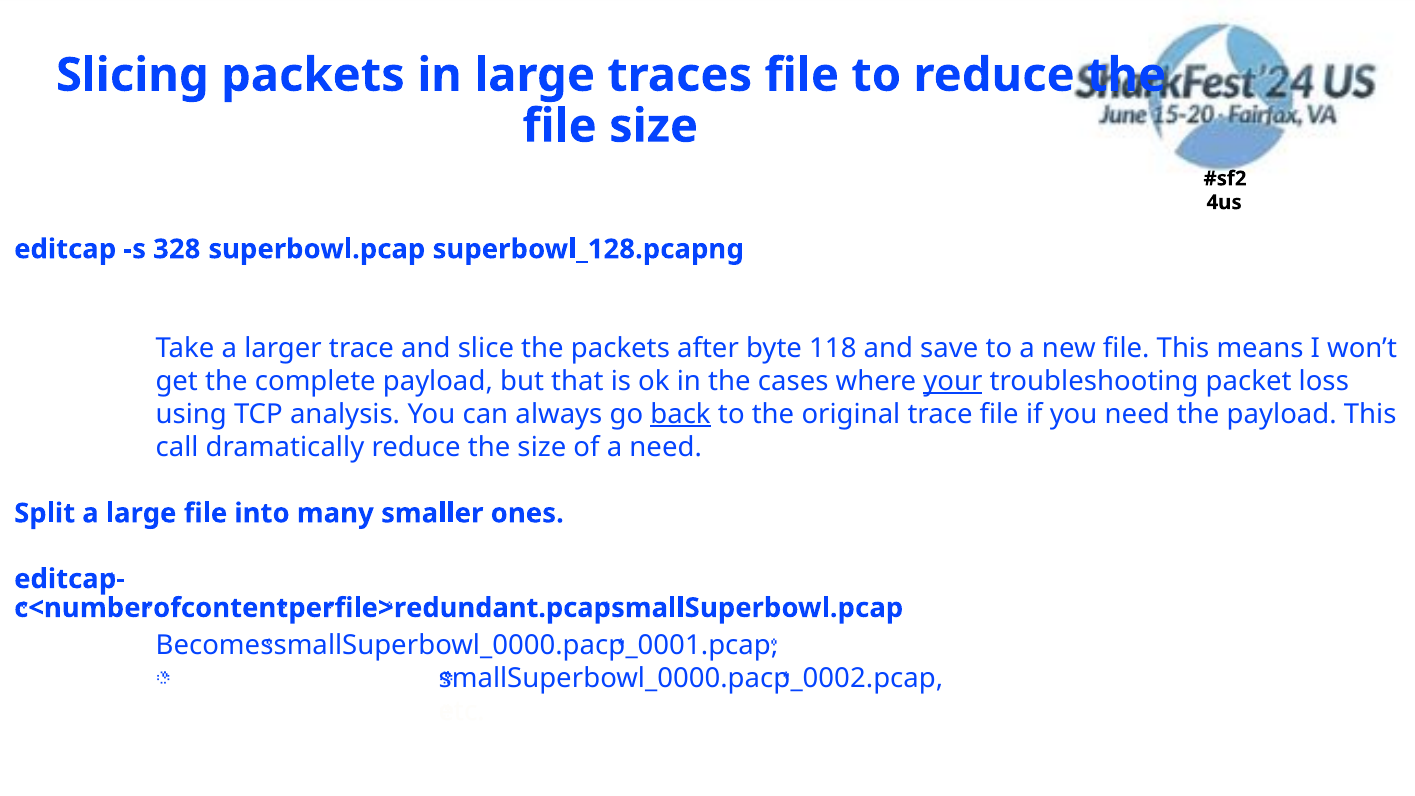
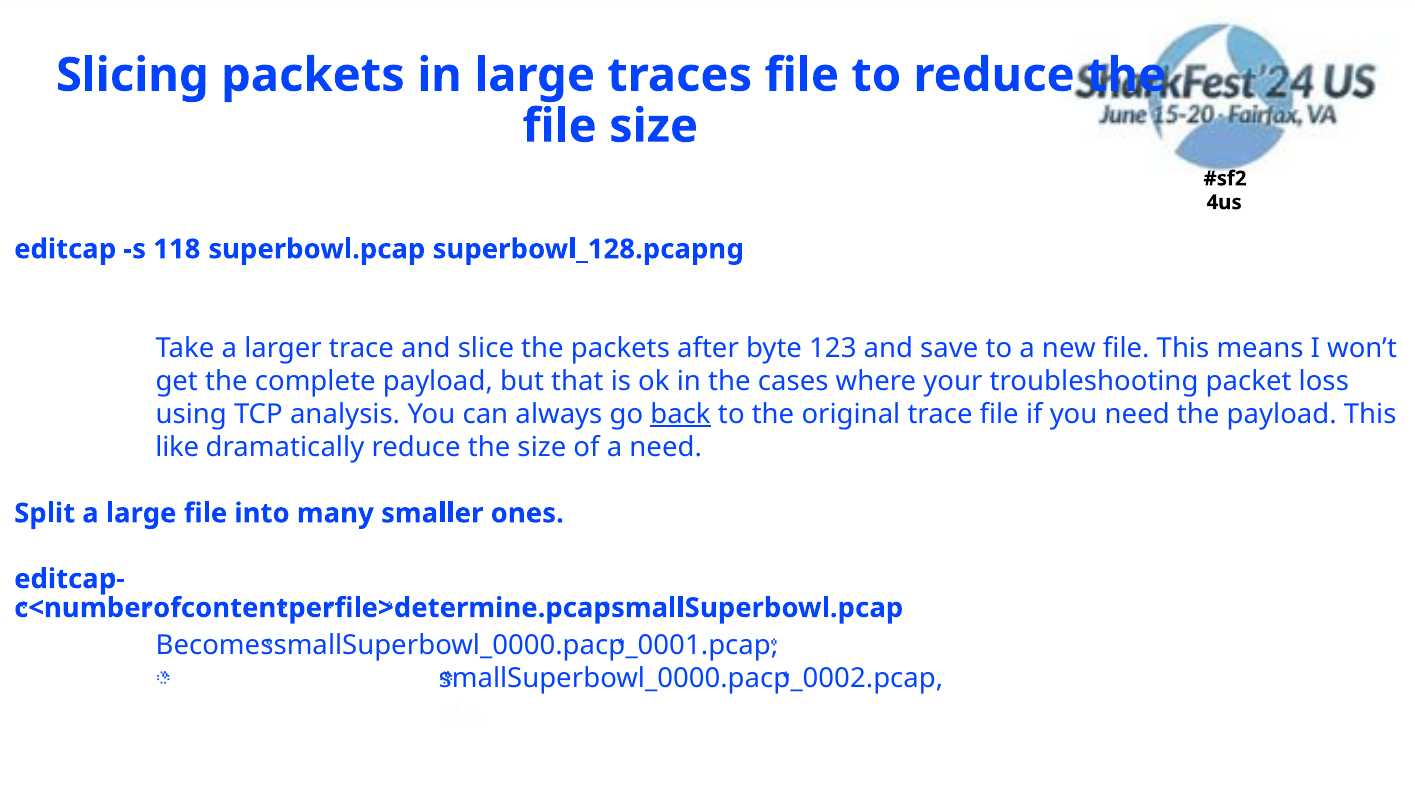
328: 328 -> 118 (177, 249)
118: 118 -> 123 (833, 348)
your underline: present -> none (953, 381)
call: call -> like (177, 447)
redundant.pcap: redundant.pcap -> determine.pcap (502, 608)
